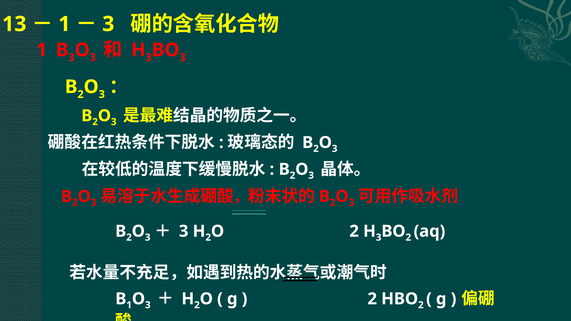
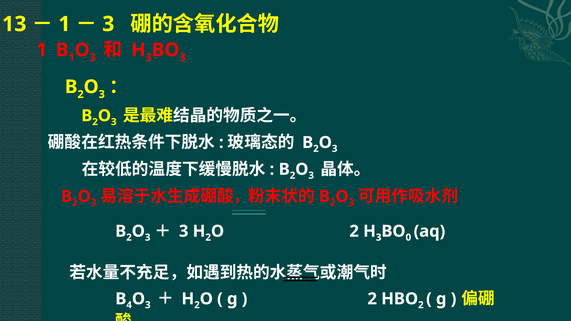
3: 3 -> 1 (72, 58)
2: 2 -> 0 (408, 238)
1: 1 -> 4 (129, 305)
